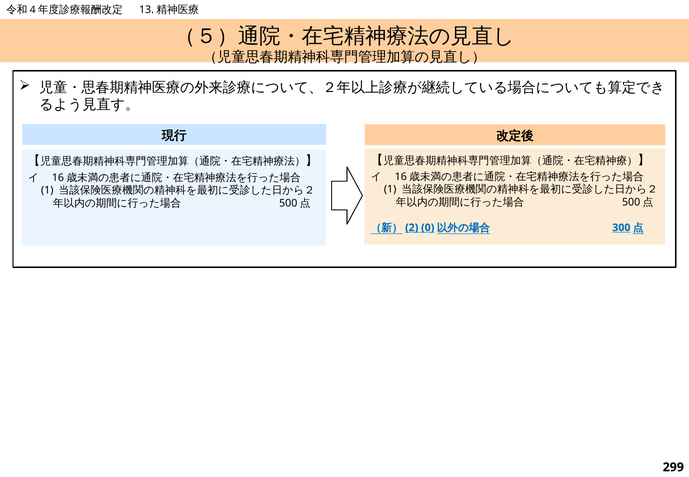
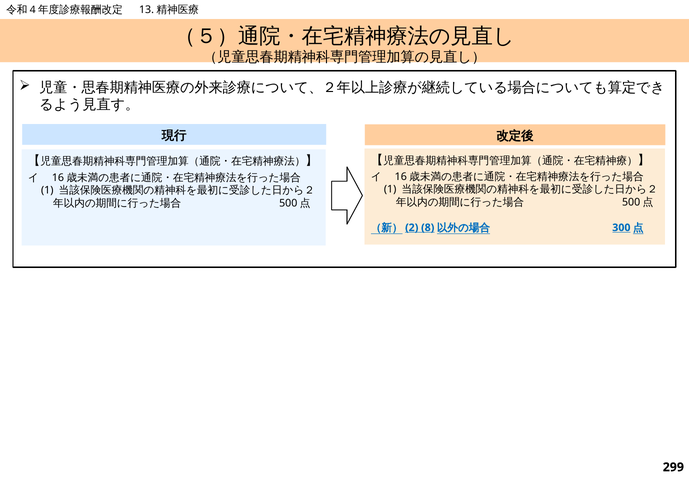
0: 0 -> 8 (428, 228)
